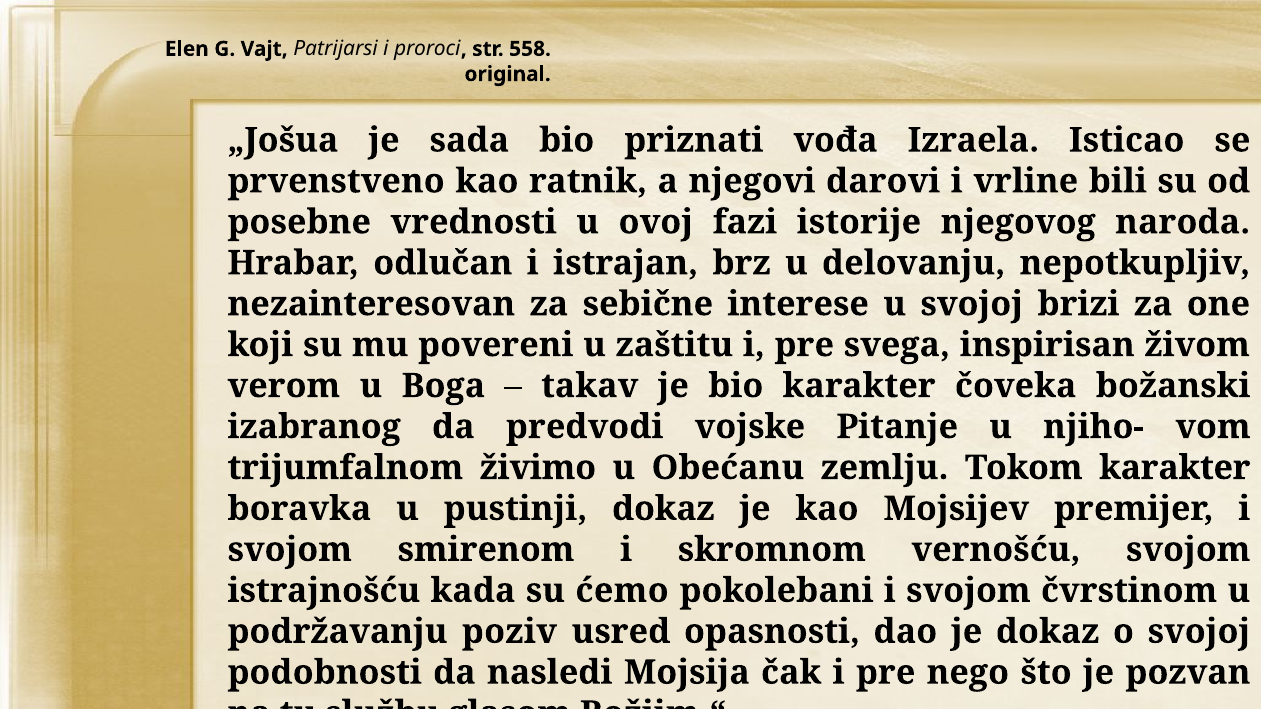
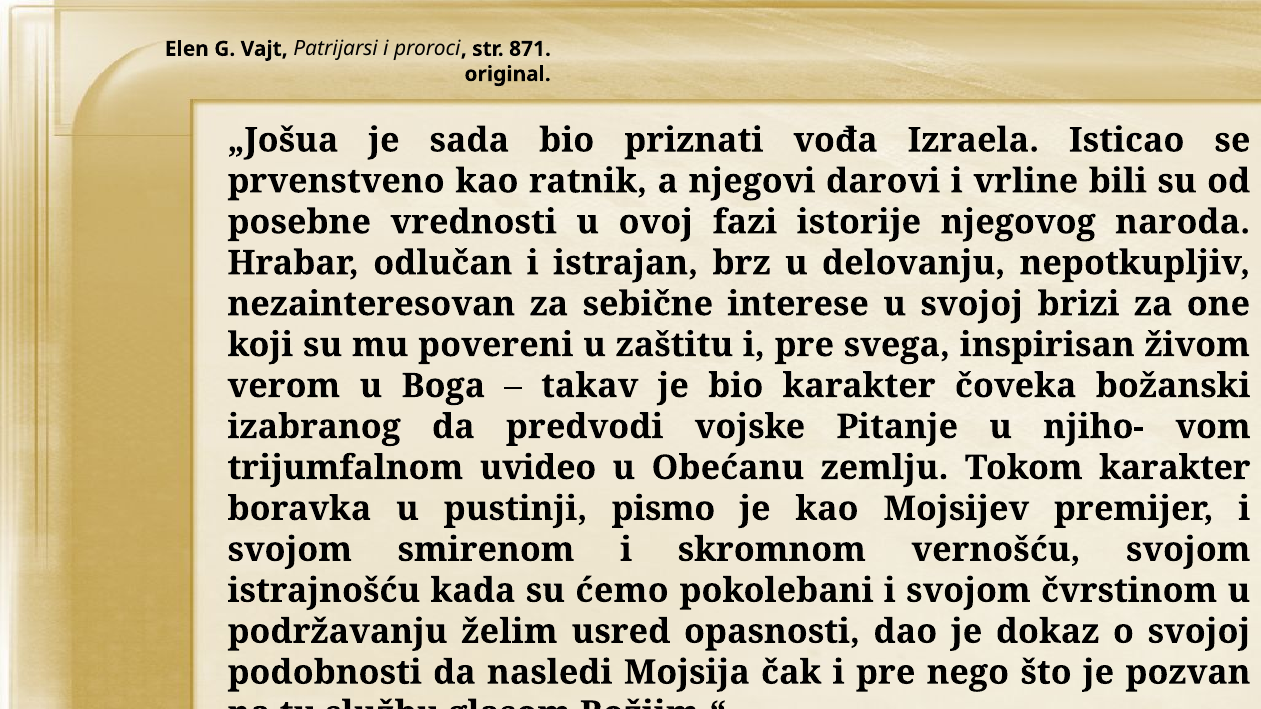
558: 558 -> 871 (530, 49)
živimo: živimo -> uvideo (538, 468)
pustinji dokaz: dokaz -> pismo (663, 509)
poziv: poziv -> želim (509, 632)
